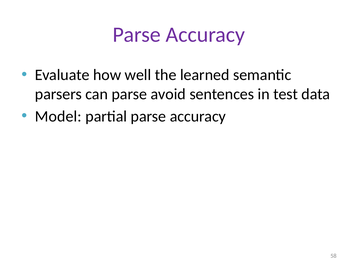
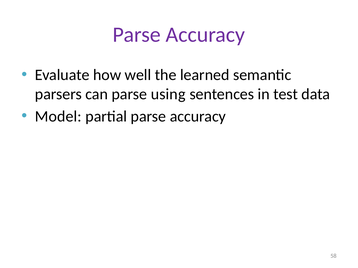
avoid: avoid -> using (168, 94)
